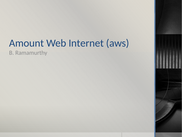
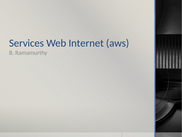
Amount: Amount -> Services (27, 43)
